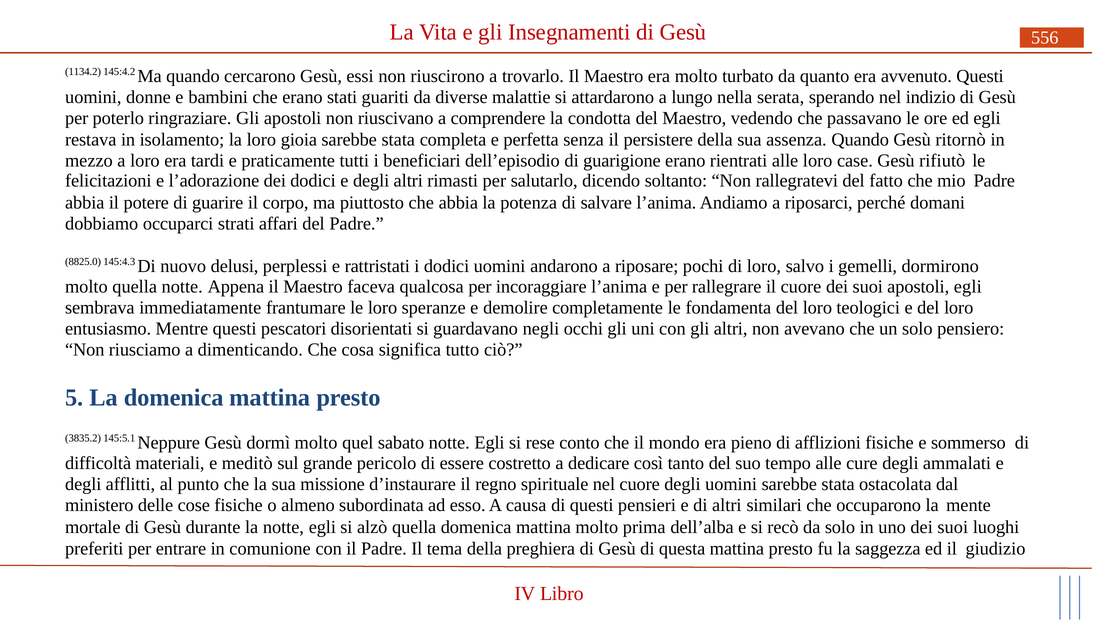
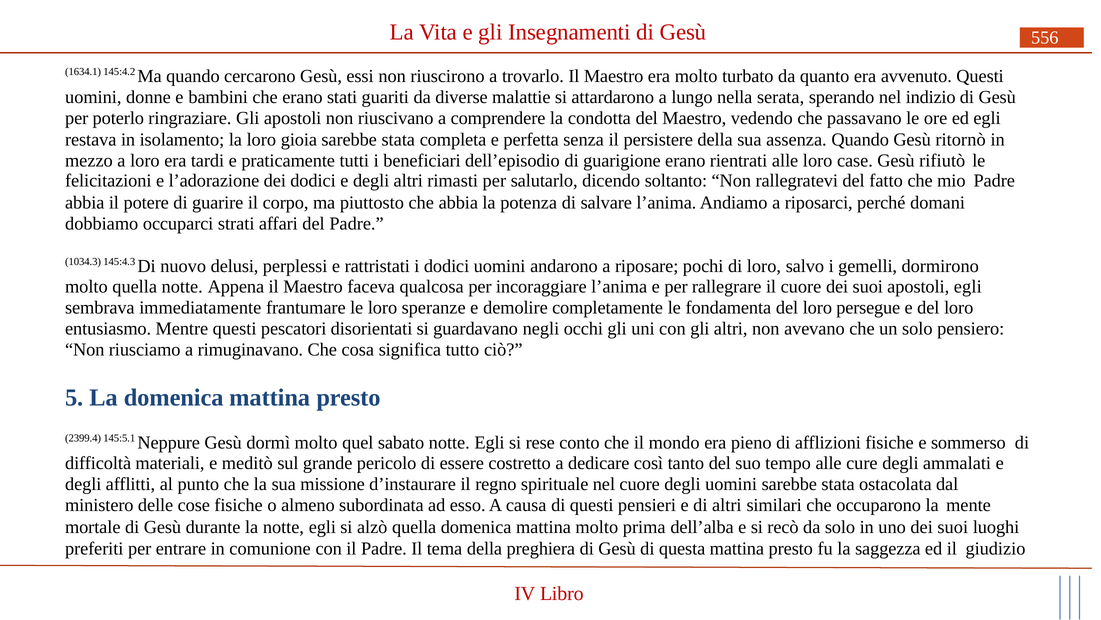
1134.2: 1134.2 -> 1634.1 (83, 72)
8825.0: 8825.0 -> 1034.3 (83, 262)
teologici: teologici -> persegue (868, 308)
dimenticando: dimenticando -> rimuginavano (250, 350)
3835.2: 3835.2 -> 2399.4 (83, 438)
